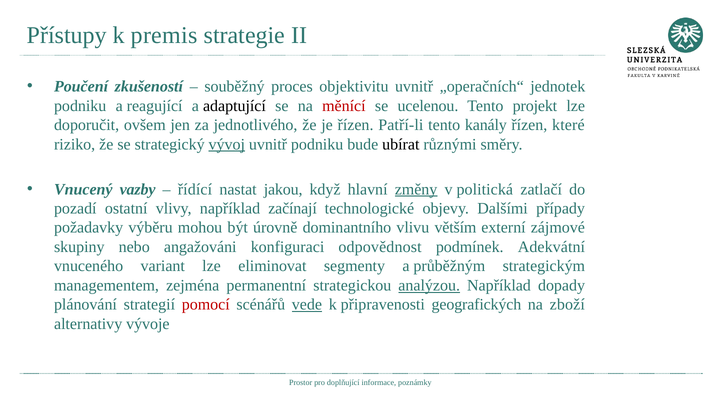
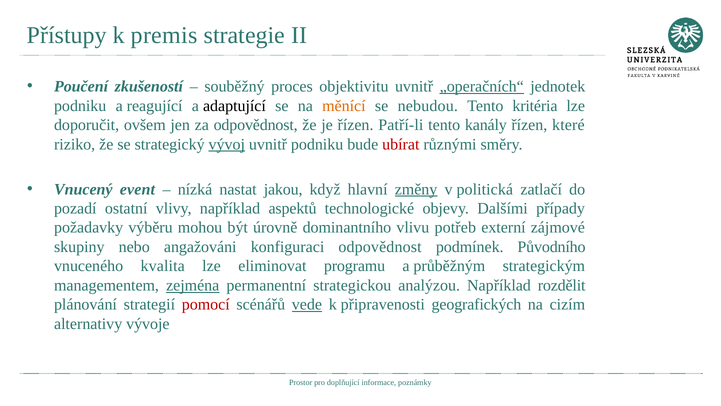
„operačních“ underline: none -> present (482, 87)
měnící colour: red -> orange (344, 106)
ucelenou: ucelenou -> nebudou (428, 106)
projekt: projekt -> kritéria (535, 106)
za jednotlivého: jednotlivého -> odpovědnost (256, 125)
ubírat colour: black -> red (401, 144)
vazby: vazby -> event (137, 189)
řídící: řídící -> nízká (195, 189)
začínají: začínají -> aspektů (293, 208)
větším: větším -> potřeb (455, 227)
Adekvátní: Adekvátní -> Původního (552, 247)
variant: variant -> kvalita (163, 266)
segmenty: segmenty -> programu (355, 266)
zejména underline: none -> present (193, 285)
analýzou underline: present -> none (429, 285)
dopady: dopady -> rozdělit (562, 285)
zboží: zboží -> cizím (567, 304)
